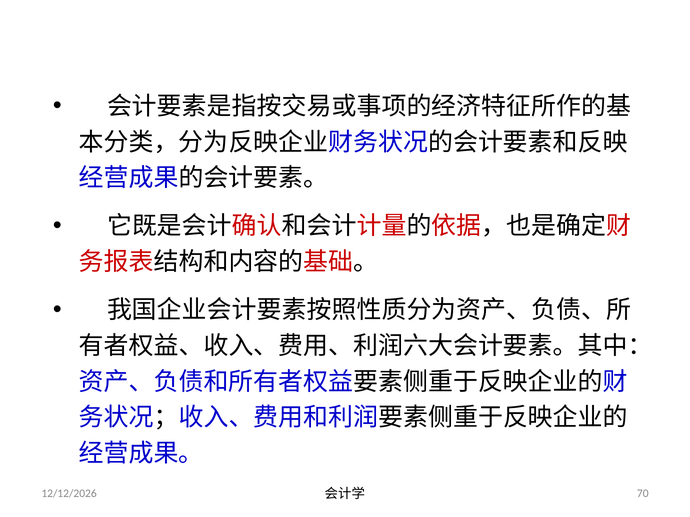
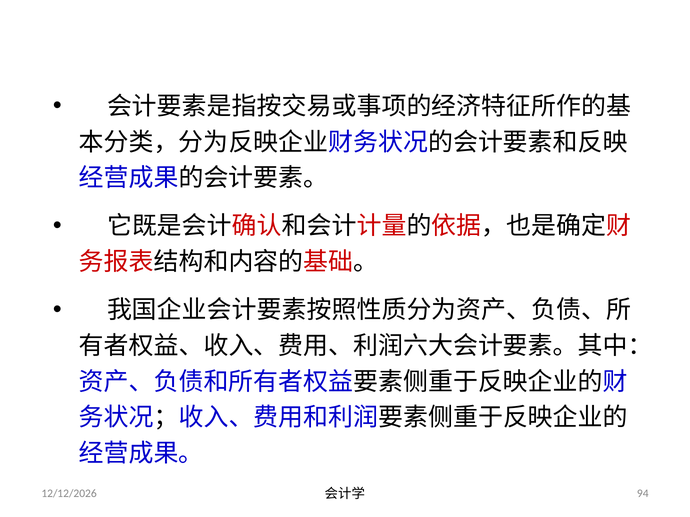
70: 70 -> 94 (643, 494)
